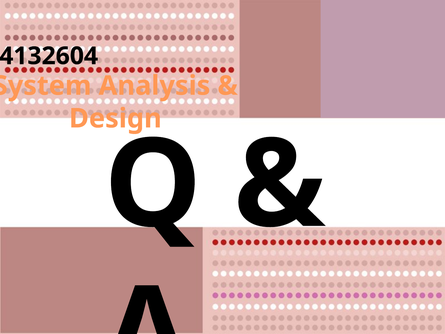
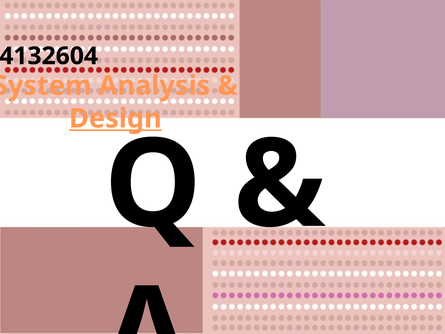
Design underline: none -> present (115, 118)
